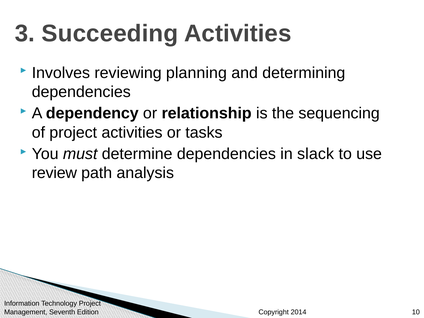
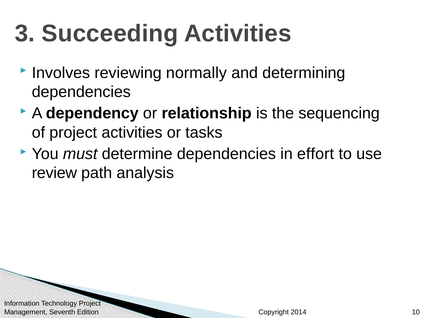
planning: planning -> normally (196, 73)
slack: slack -> effort (316, 154)
